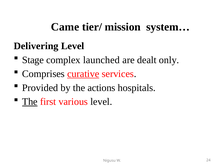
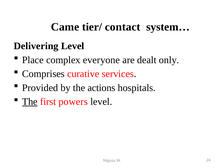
mission: mission -> contact (123, 27)
Stage: Stage -> Place (33, 60)
launched: launched -> everyone (101, 60)
curative underline: present -> none (83, 74)
various: various -> powers (73, 102)
